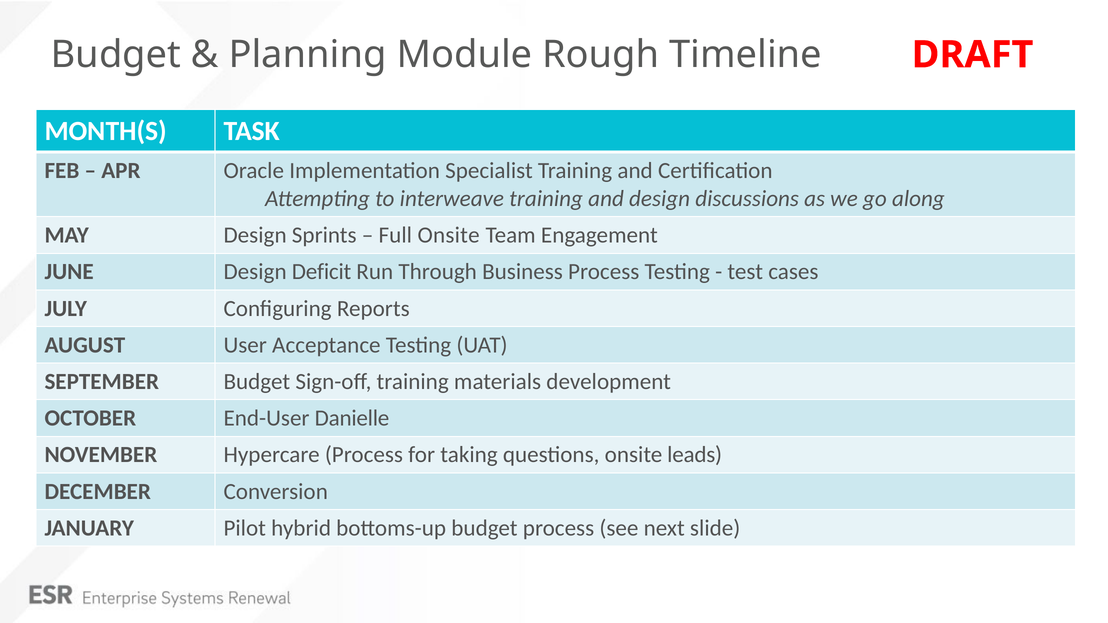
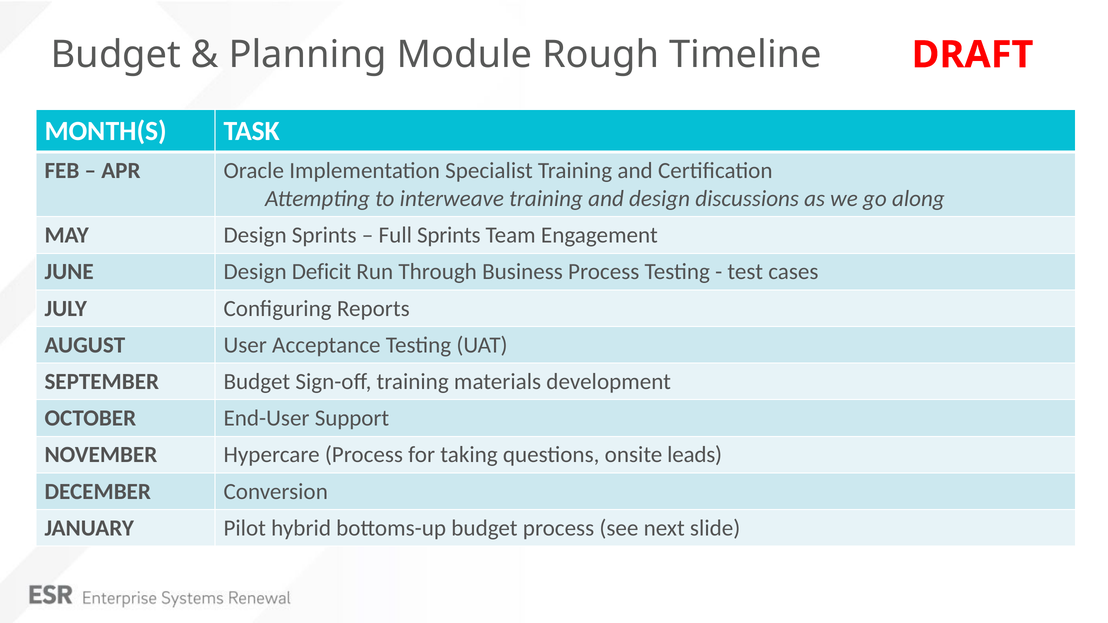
Full Onsite: Onsite -> Sprints (449, 235)
Danielle: Danielle -> Support (352, 418)
